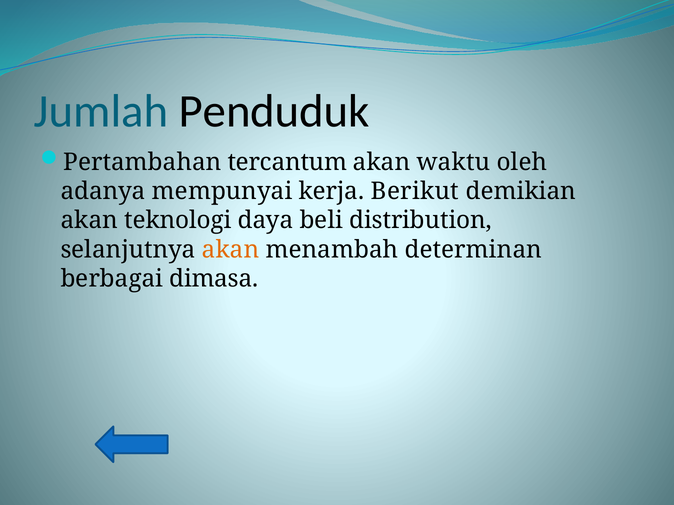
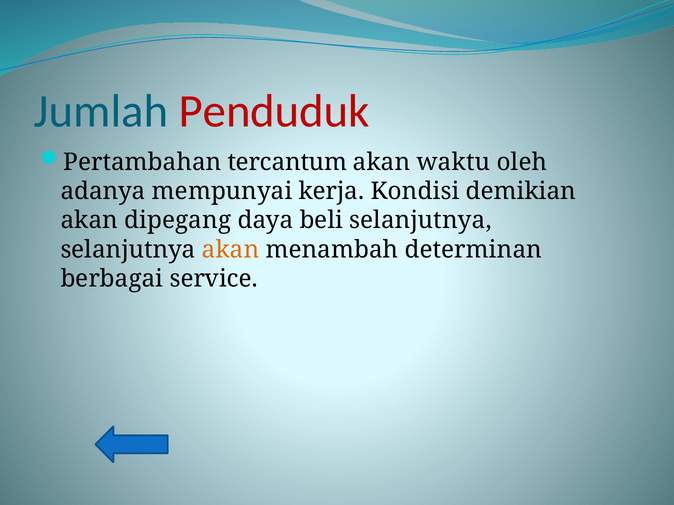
Penduduk colour: black -> red (274, 111)
Berikut: Berikut -> Kondisi (415, 191)
teknologi: teknologi -> dipegang (178, 221)
beli distribution: distribution -> selanjutnya (420, 221)
dimasa: dimasa -> service (214, 279)
